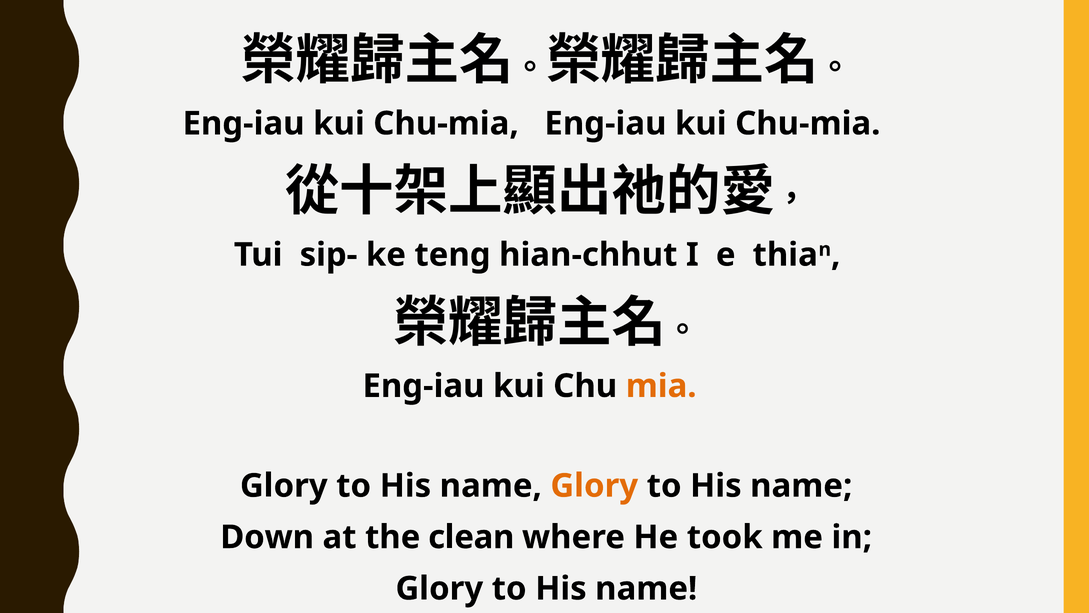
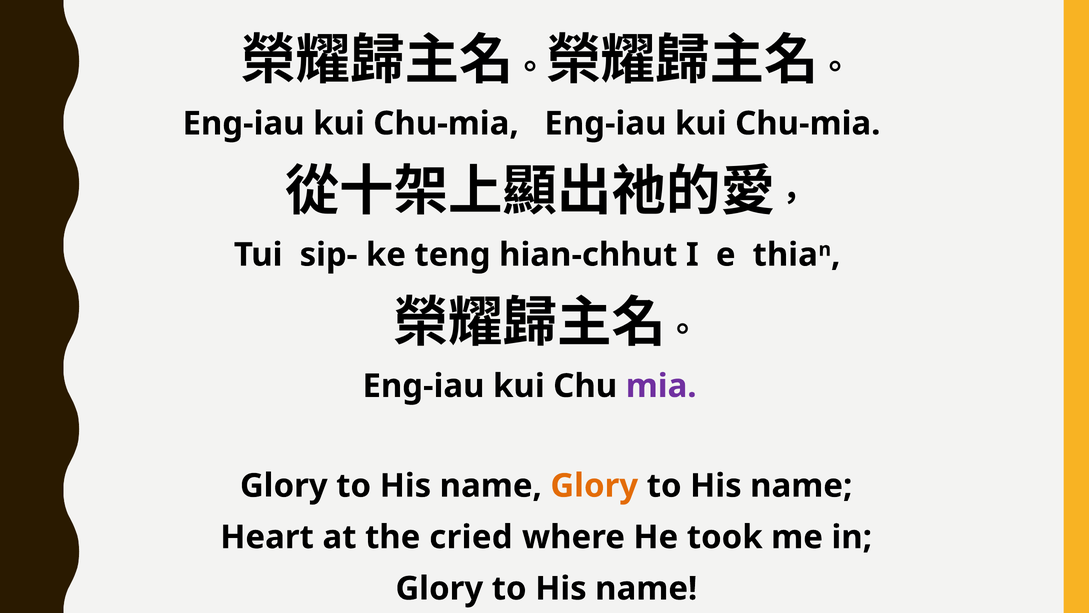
mia colour: orange -> purple (661, 386)
Down: Down -> Heart (267, 537)
clean: clean -> cried (471, 537)
